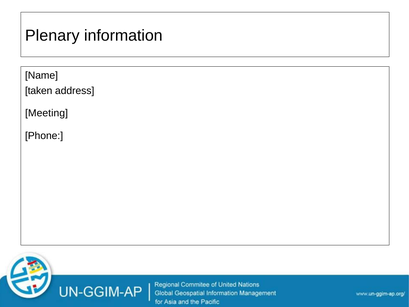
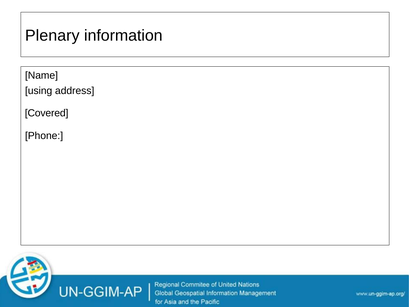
taken: taken -> using (39, 91)
Meeting: Meeting -> Covered (47, 113)
